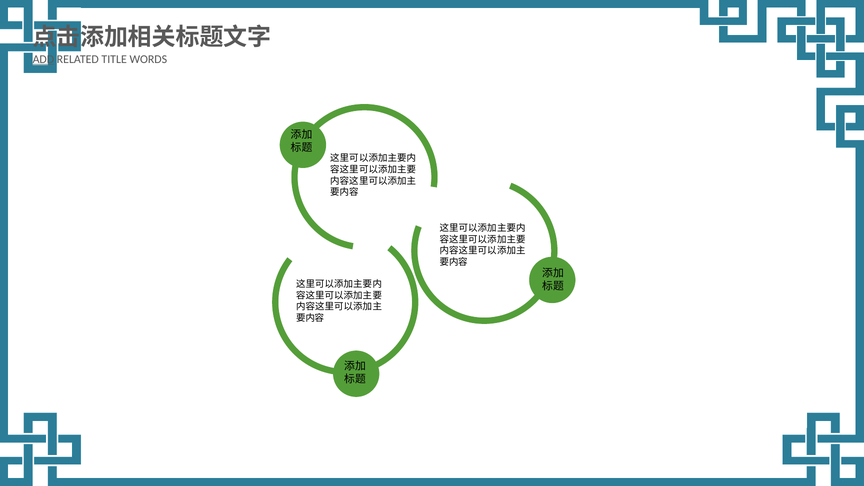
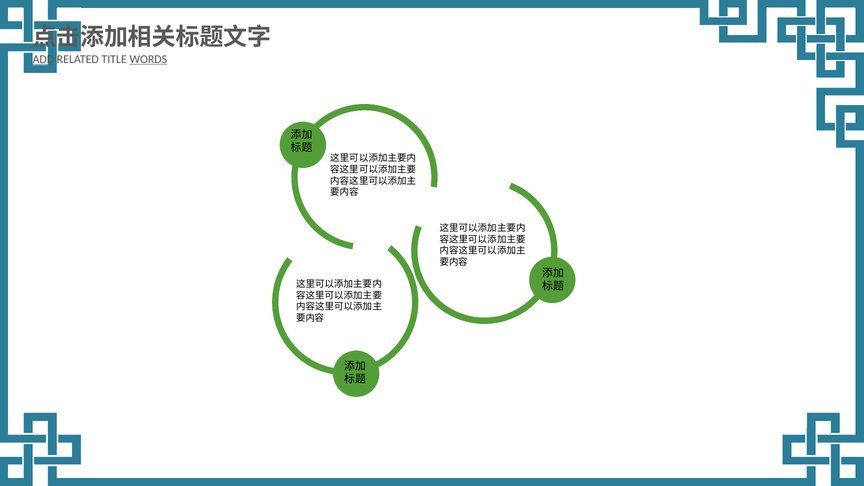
WORDS underline: none -> present (148, 59)
